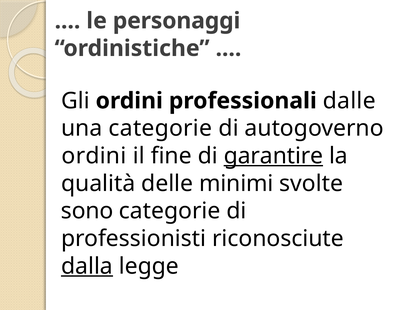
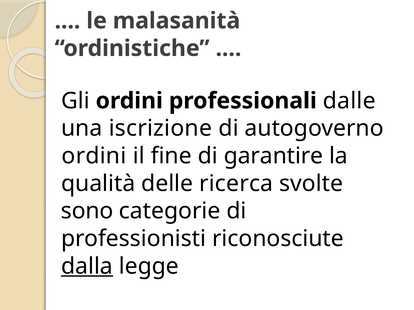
personaggi: personaggi -> malasanità (177, 21)
una categorie: categorie -> iscrizione (160, 129)
garantire underline: present -> none (273, 156)
minimi: minimi -> ricerca (236, 184)
